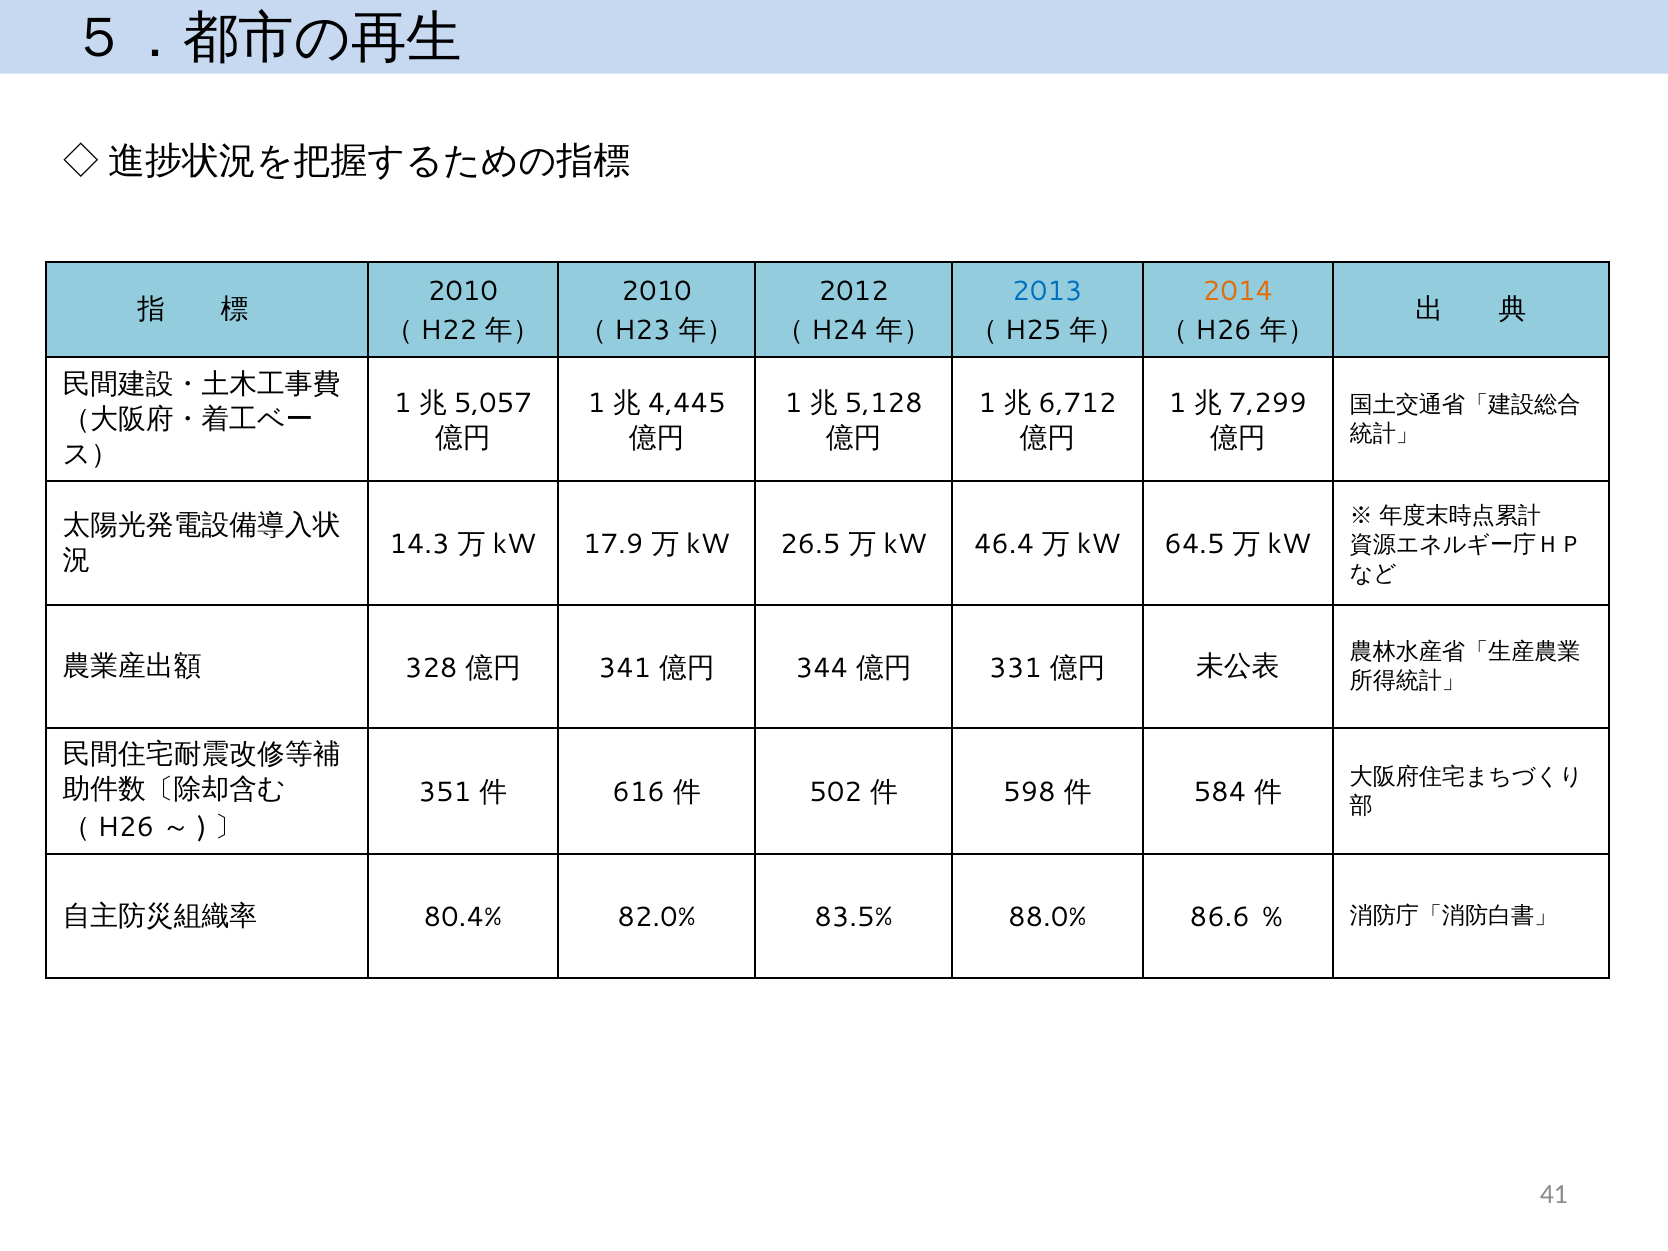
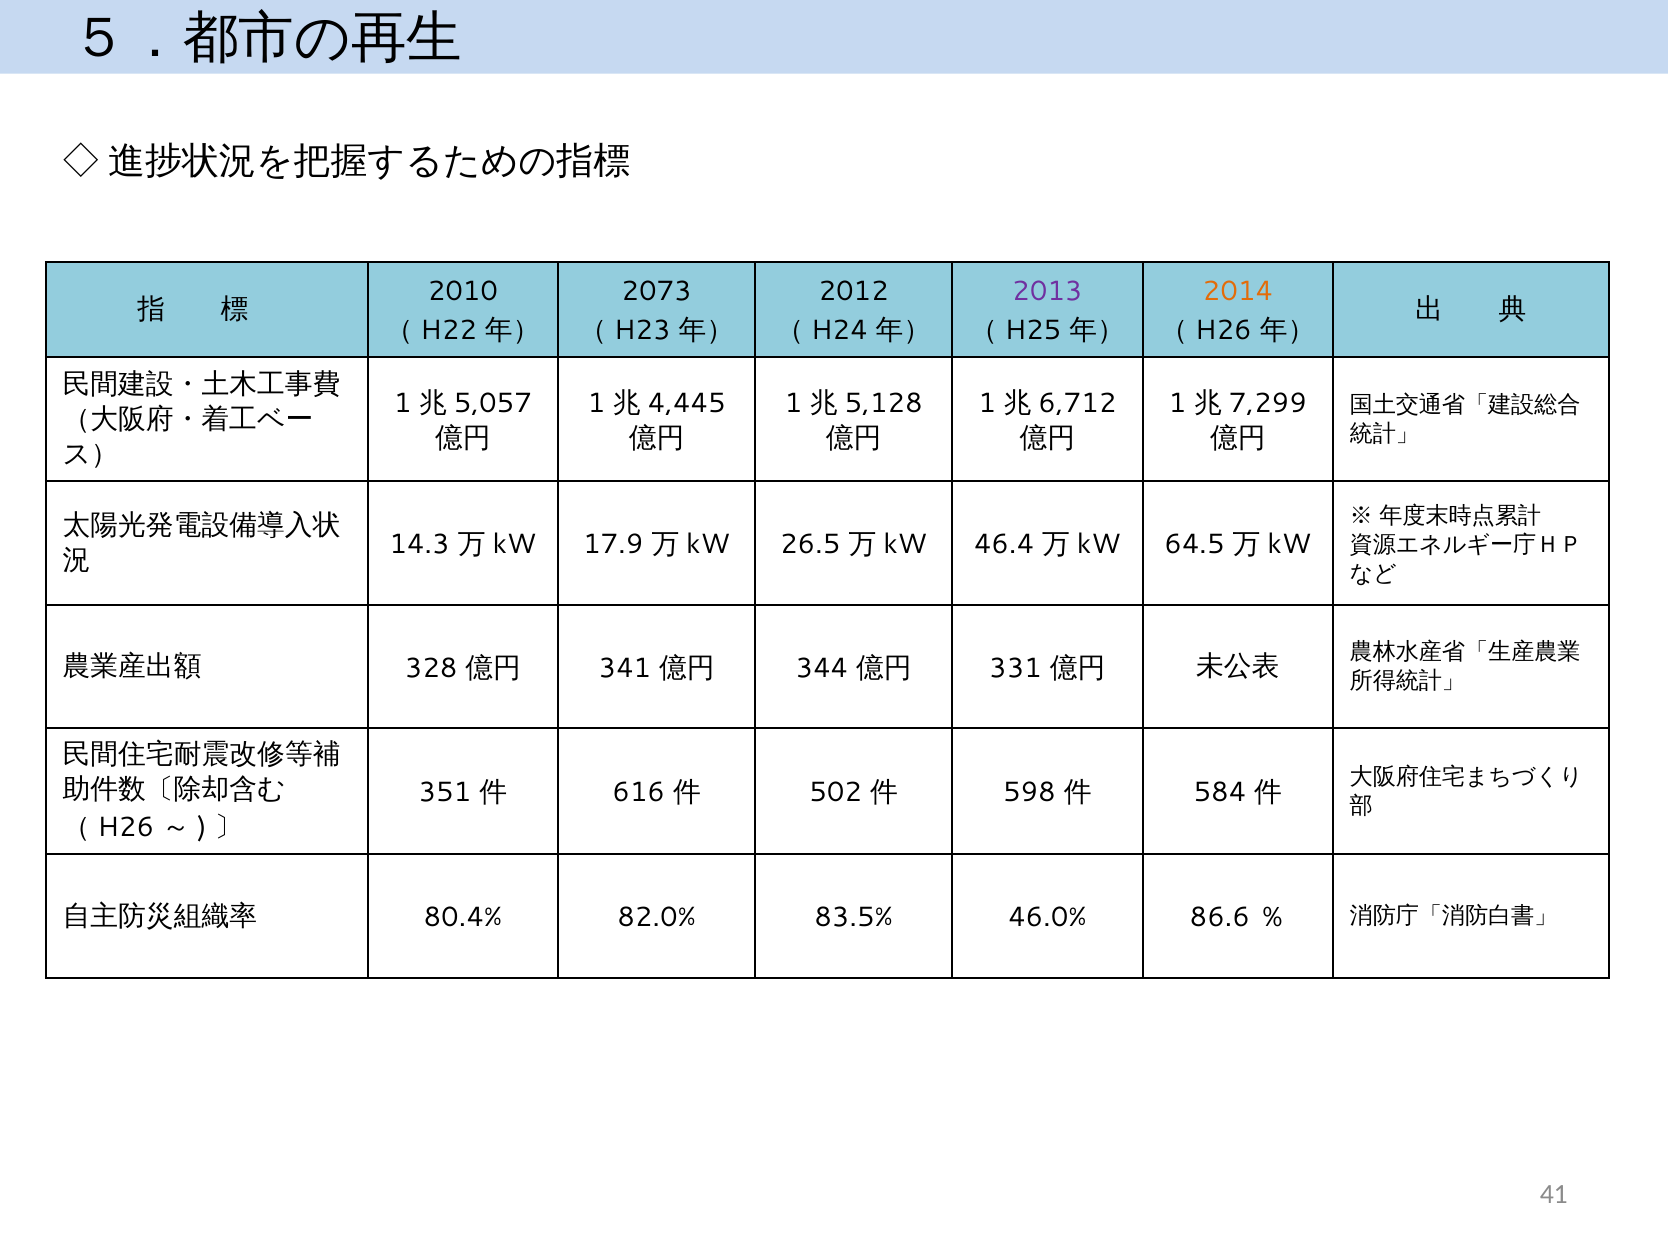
2010: 2010 -> 2073 (657, 292)
2013 colour: blue -> purple (1047, 292)
88.0%: 88.0% -> 46.0% (1047, 917)
